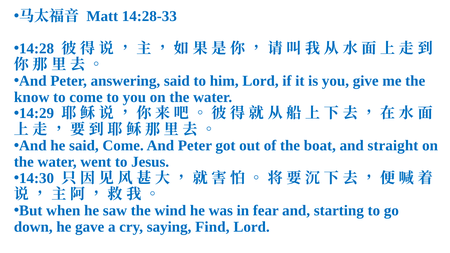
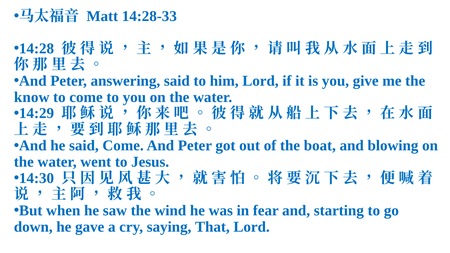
straight: straight -> blowing (393, 146)
Find: Find -> That (212, 227)
